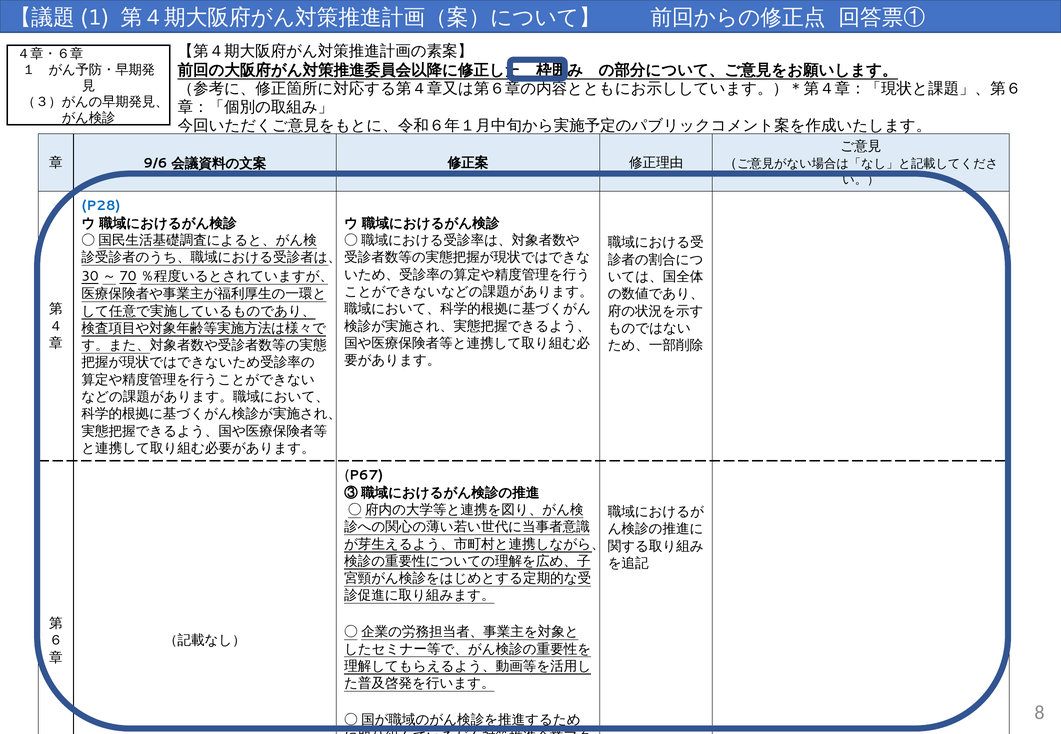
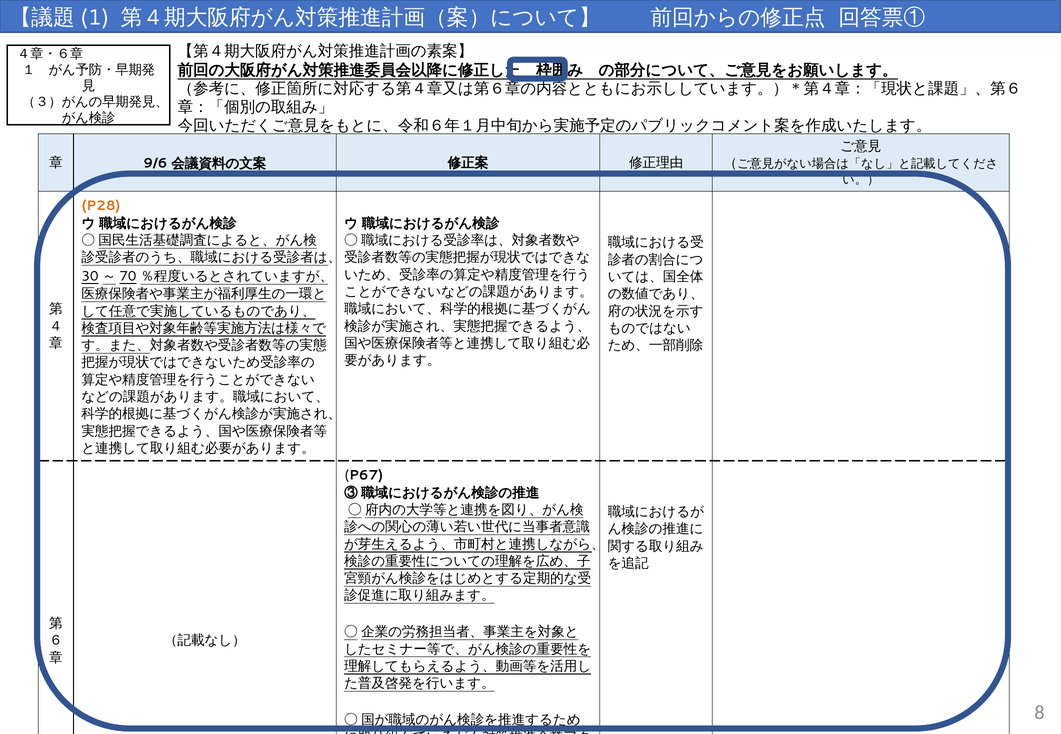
P28 colour: blue -> orange (101, 206)
